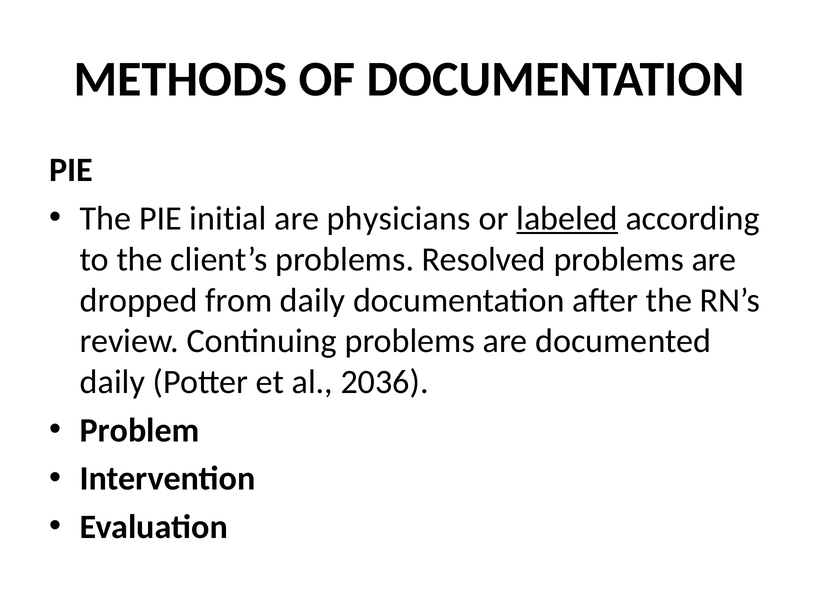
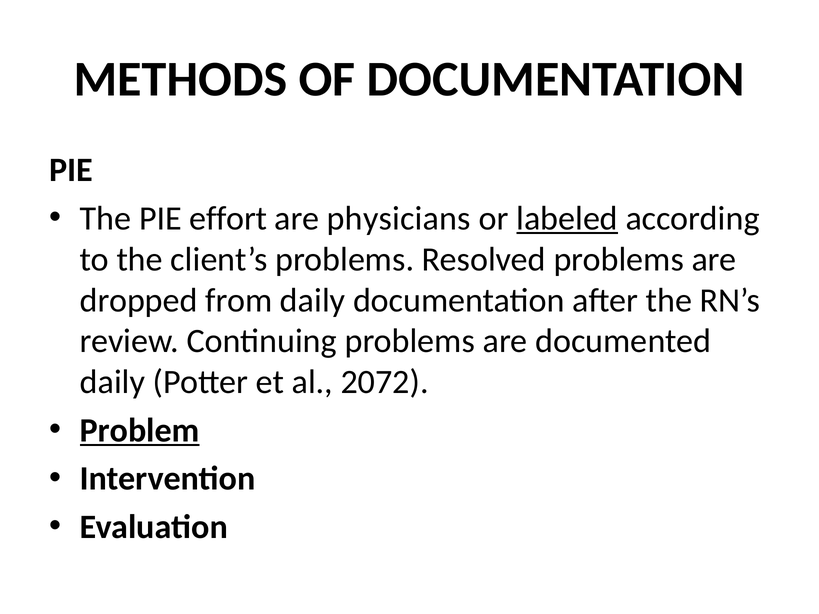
initial: initial -> effort (228, 219)
2036: 2036 -> 2072 (385, 382)
Problem underline: none -> present (140, 431)
